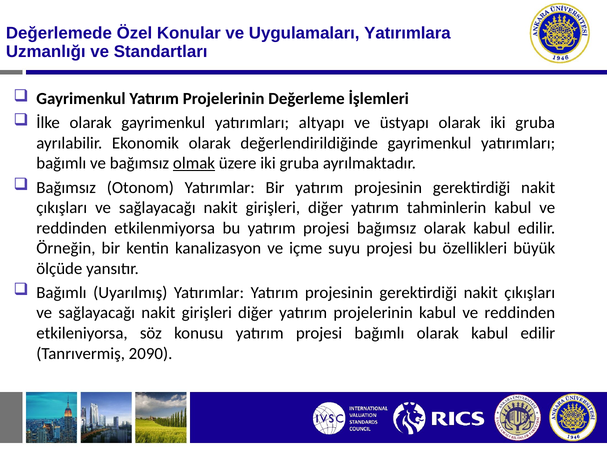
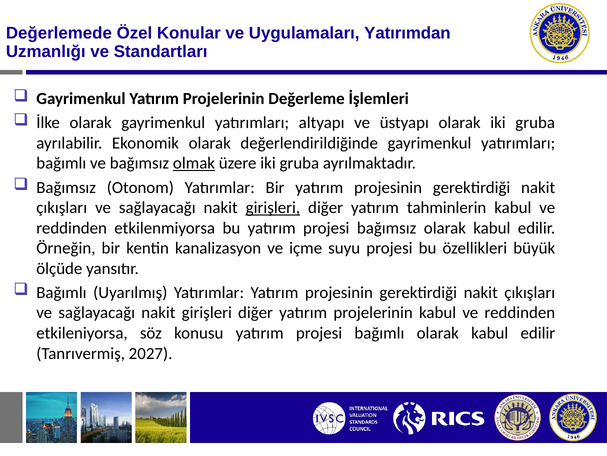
Yatırımlara: Yatırımlara -> Yatırımdan (407, 33)
girişleri underline: none -> present (273, 207)
2090: 2090 -> 2027 (151, 353)
